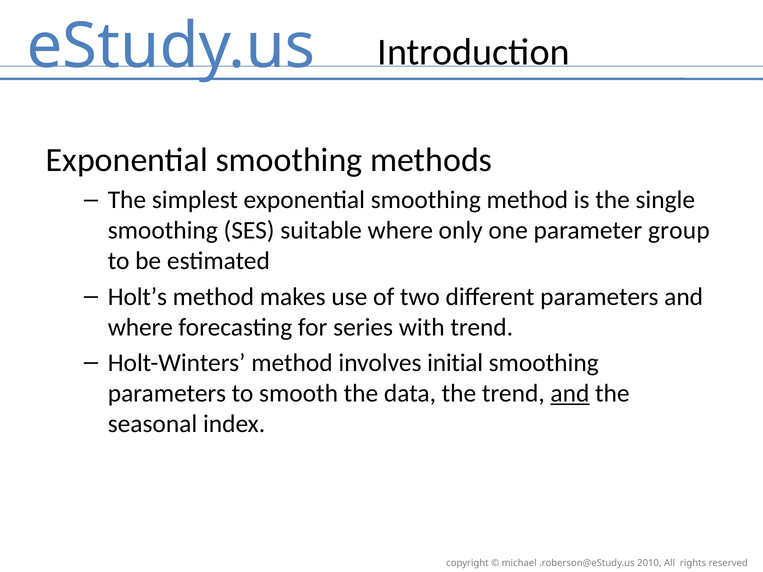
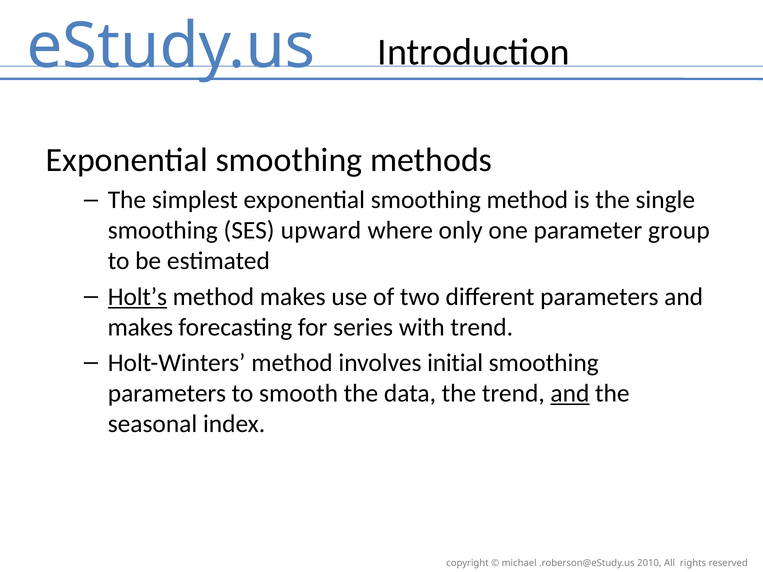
suitable: suitable -> upward (321, 231)
Holt’s underline: none -> present (137, 297)
where: where -> makes (140, 327)
